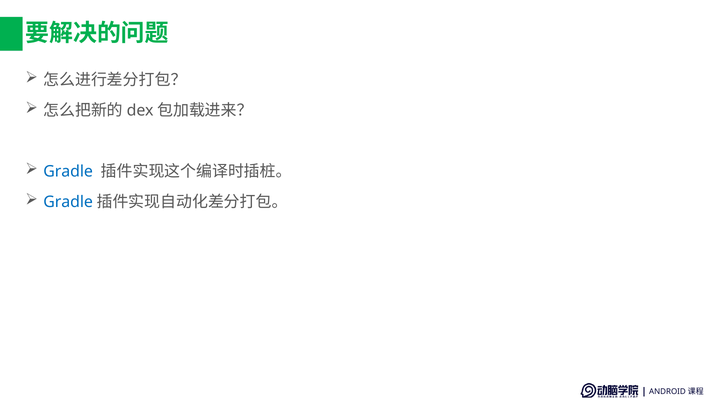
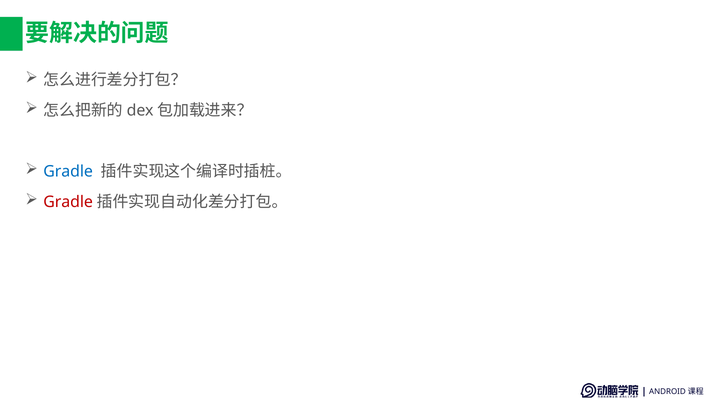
Gradle colour: blue -> red (68, 202)
